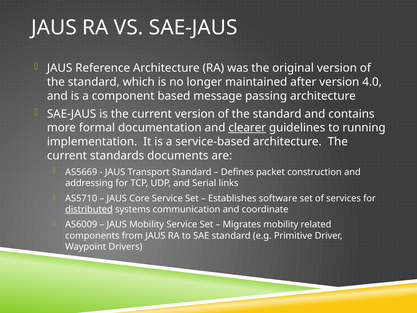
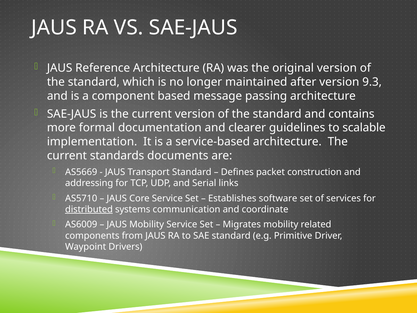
4.0: 4.0 -> 9.3 (372, 82)
clearer underline: present -> none (247, 128)
running: running -> scalable (364, 128)
